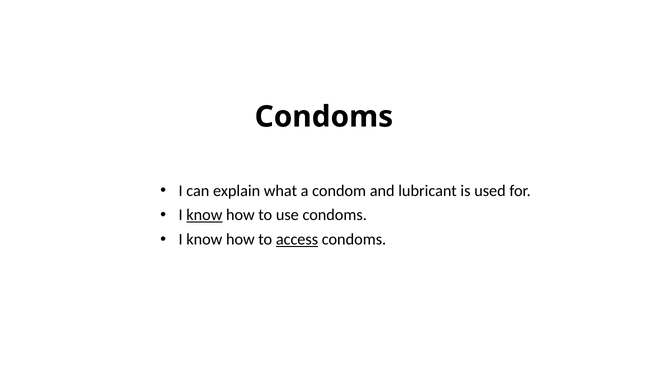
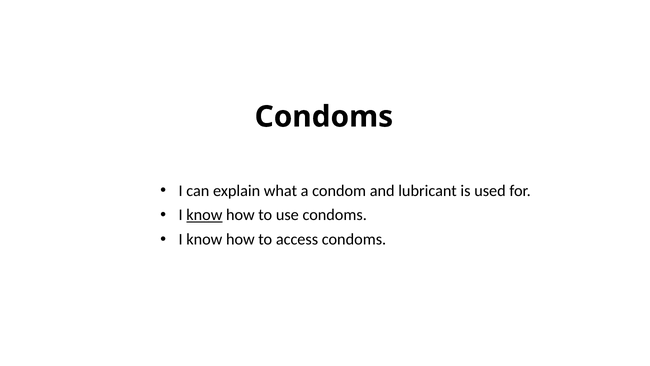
access underline: present -> none (297, 239)
